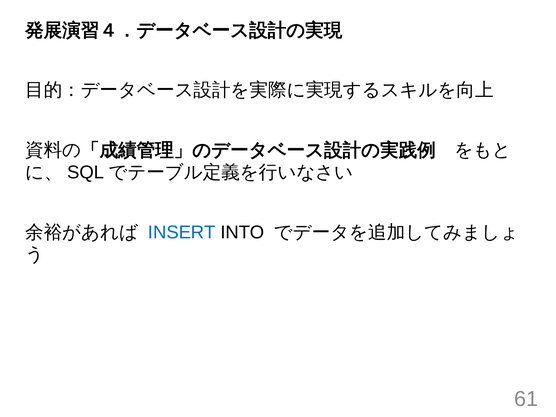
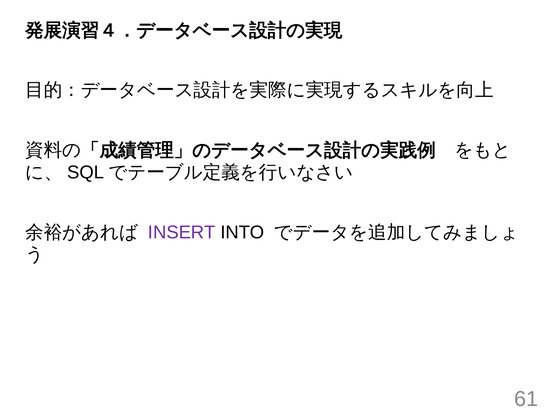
INSERT colour: blue -> purple (182, 232)
